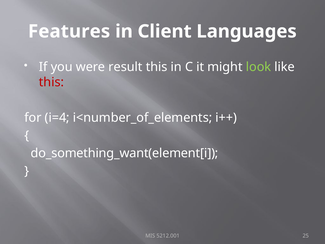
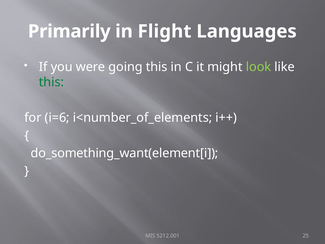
Features: Features -> Primarily (69, 31)
Client: Client -> Flight (164, 31)
result: result -> going (125, 67)
this colour: red -> green (51, 82)
i=4: i=4 -> i=6 (57, 118)
